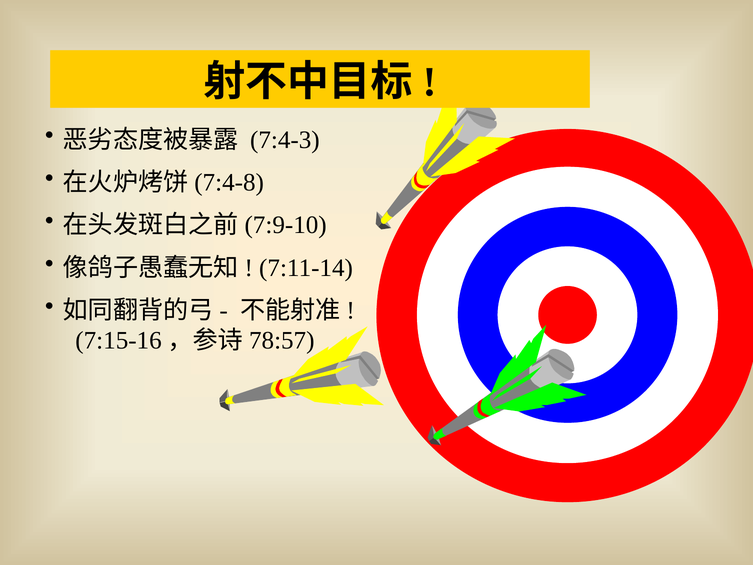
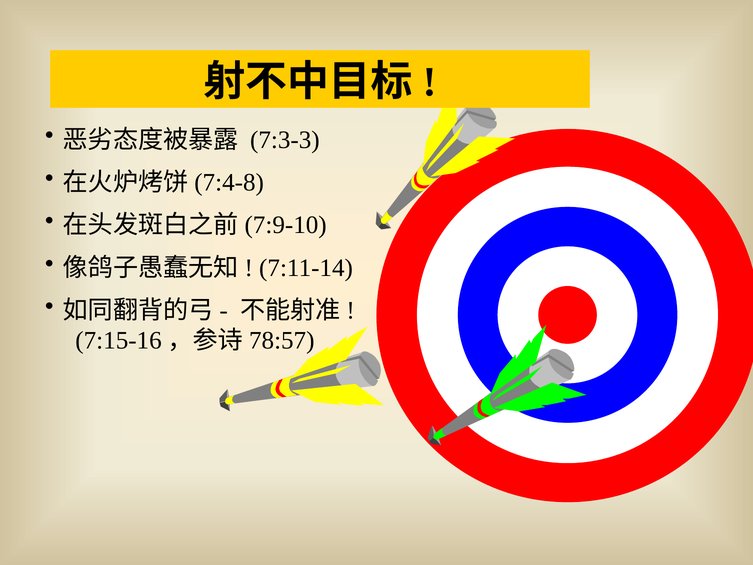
7:4-3: 7:4-3 -> 7:3-3 (285, 140)
